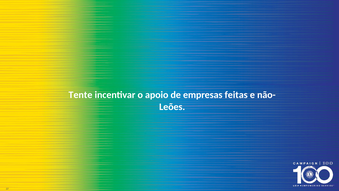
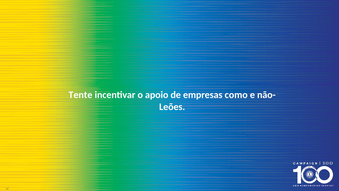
feitas: feitas -> como (236, 95)
